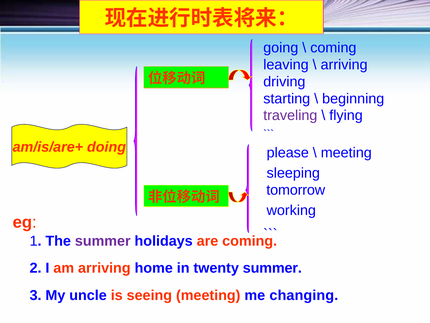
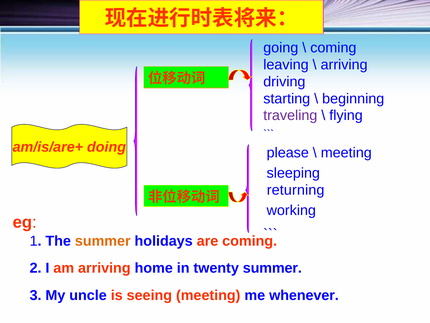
tomorrow: tomorrow -> returning (296, 190)
summer colour: purple -> orange (103, 241)
changing: changing -> whenever (304, 295)
